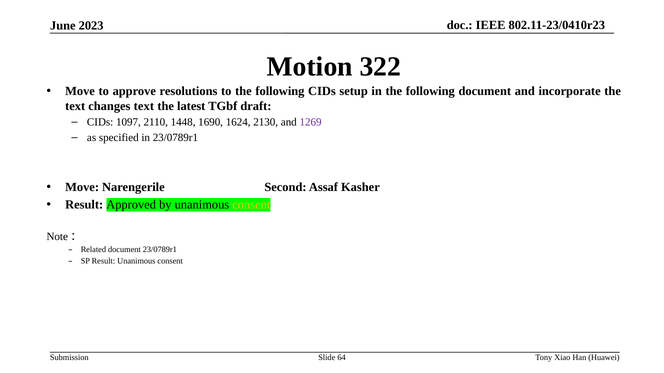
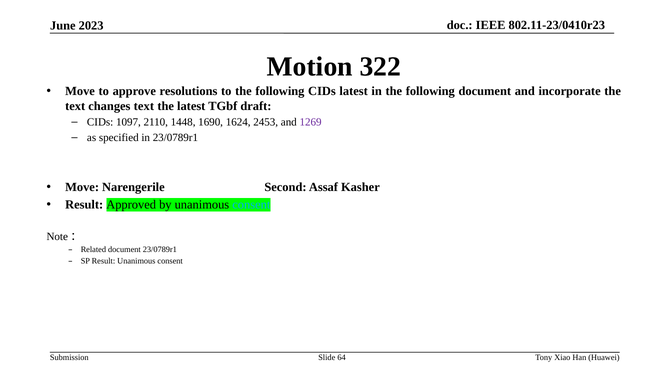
CIDs setup: setup -> latest (354, 91)
2130: 2130 -> 2453 (266, 123)
consent colour: yellow -> light blue (251, 205)
